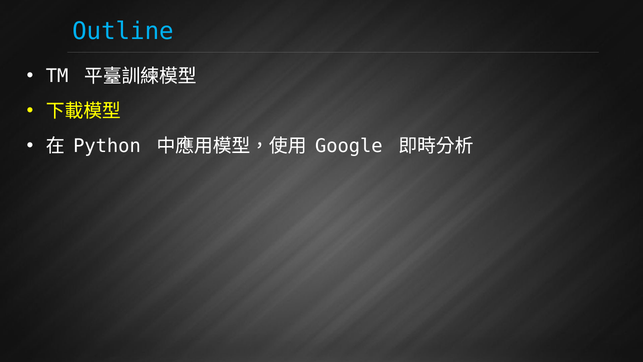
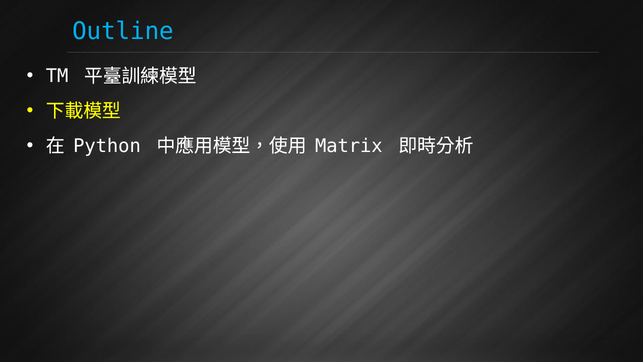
Google: Google -> Matrix (349, 146)
